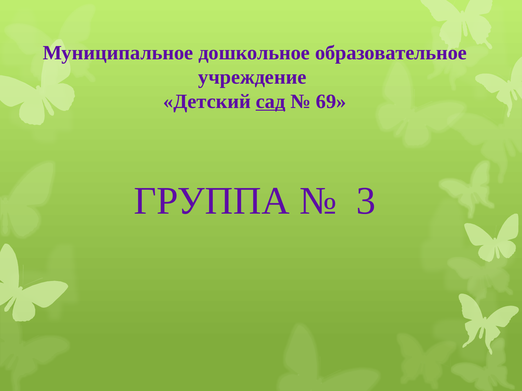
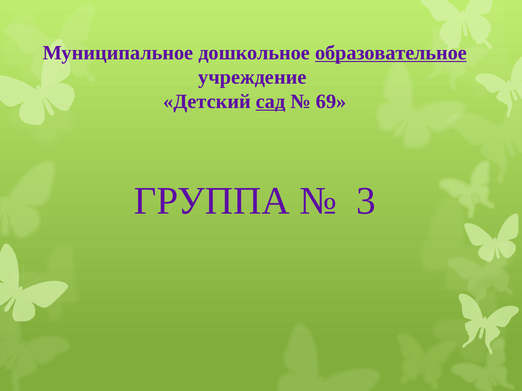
образовательное underline: none -> present (391, 53)
